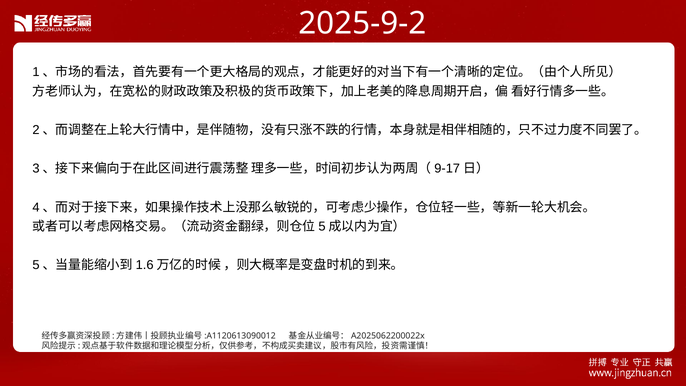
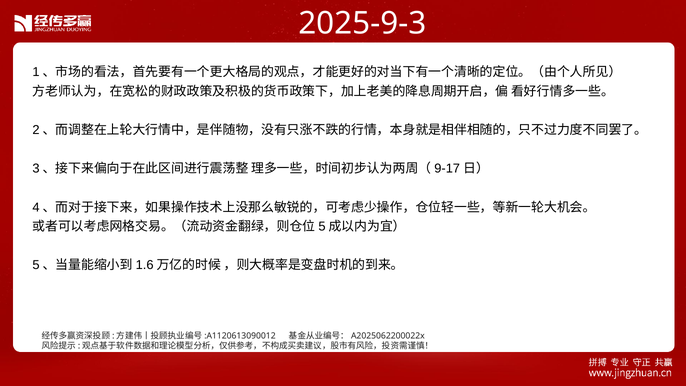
2025-9-2: 2025-9-2 -> 2025-9-3 (362, 24)
